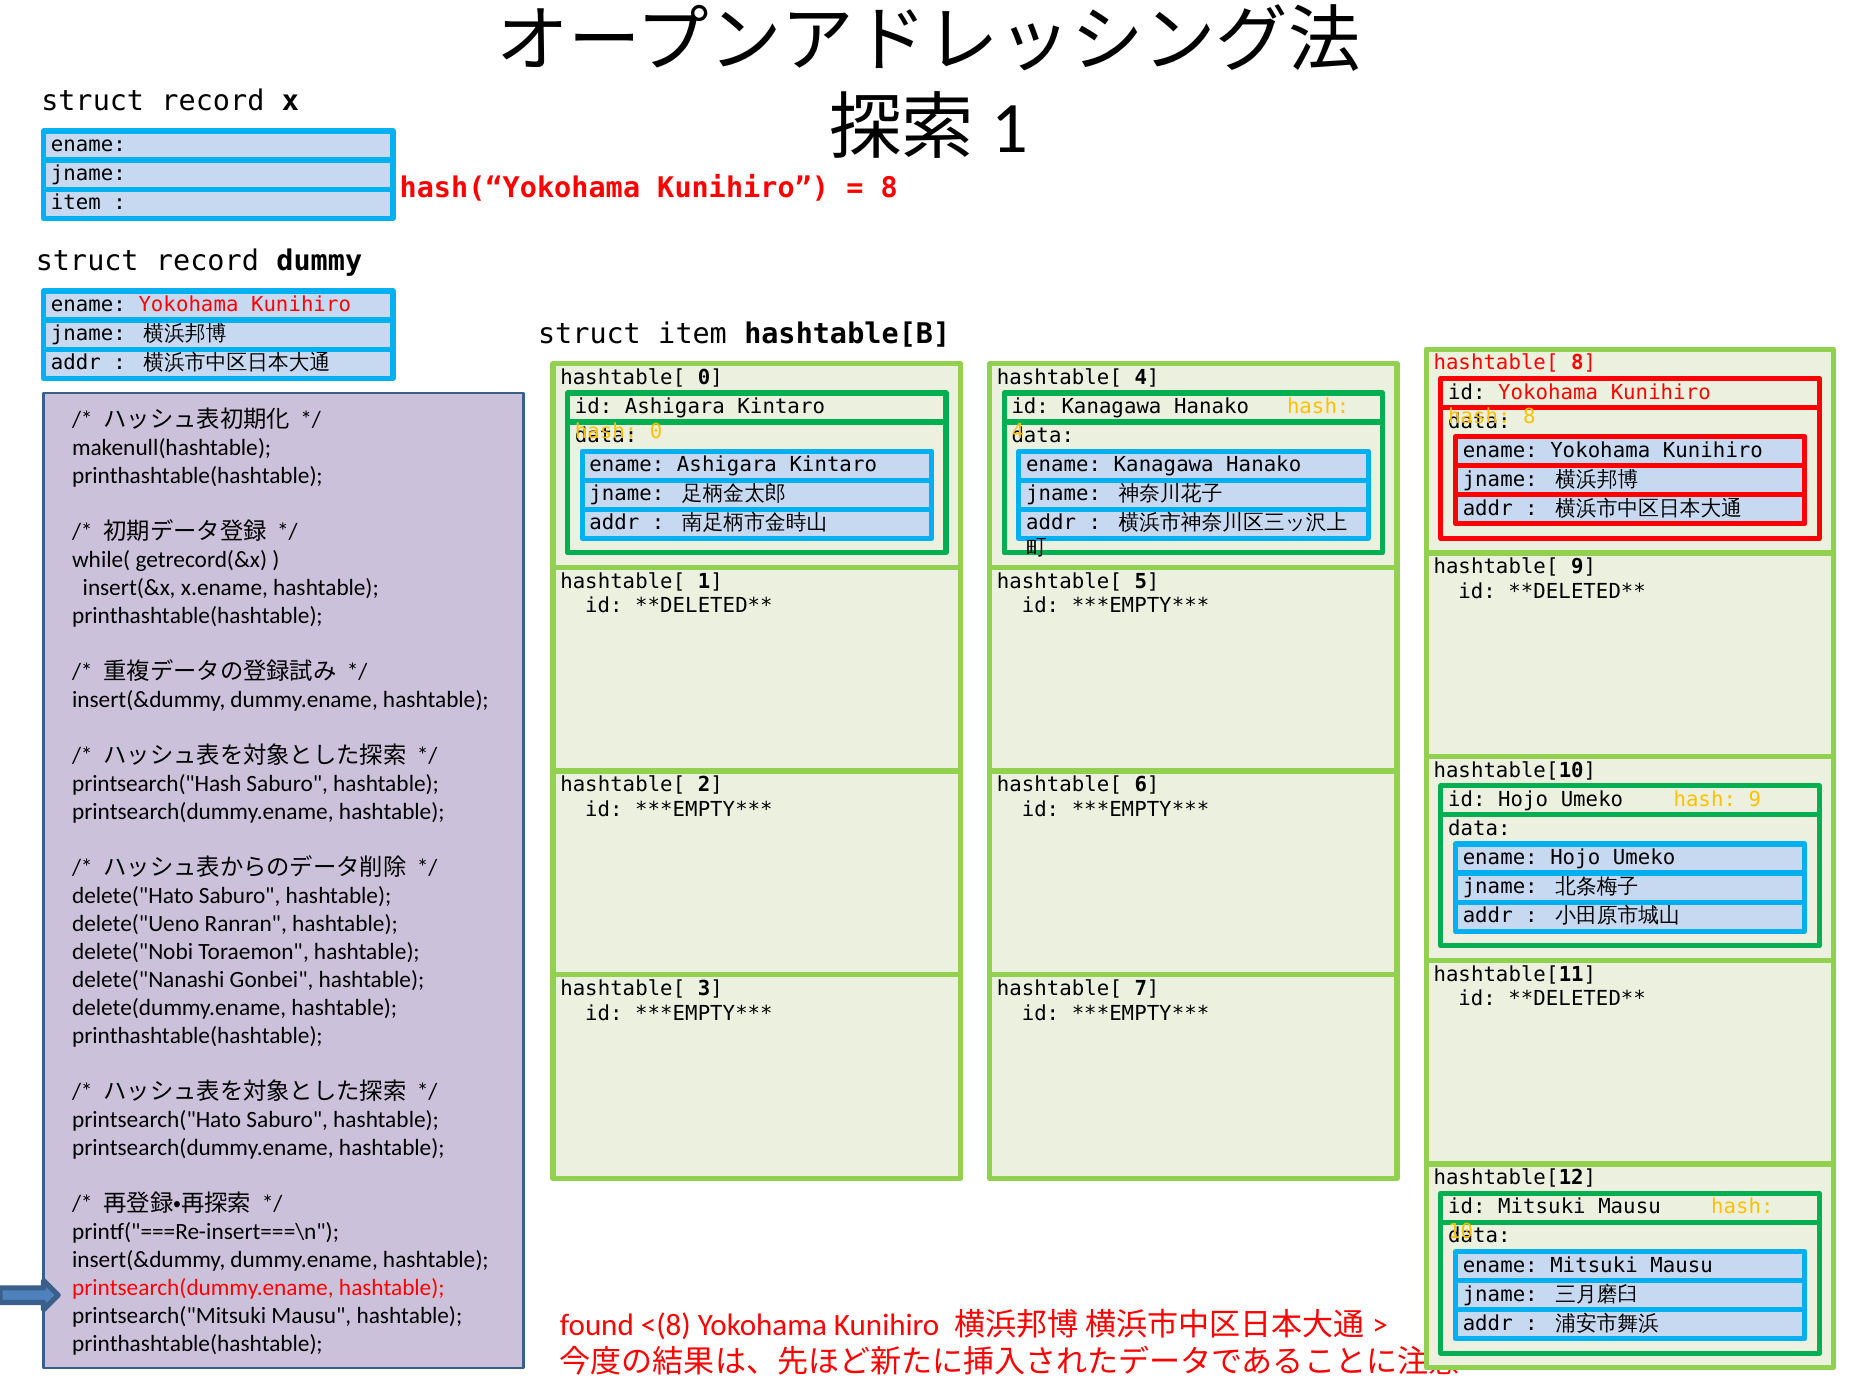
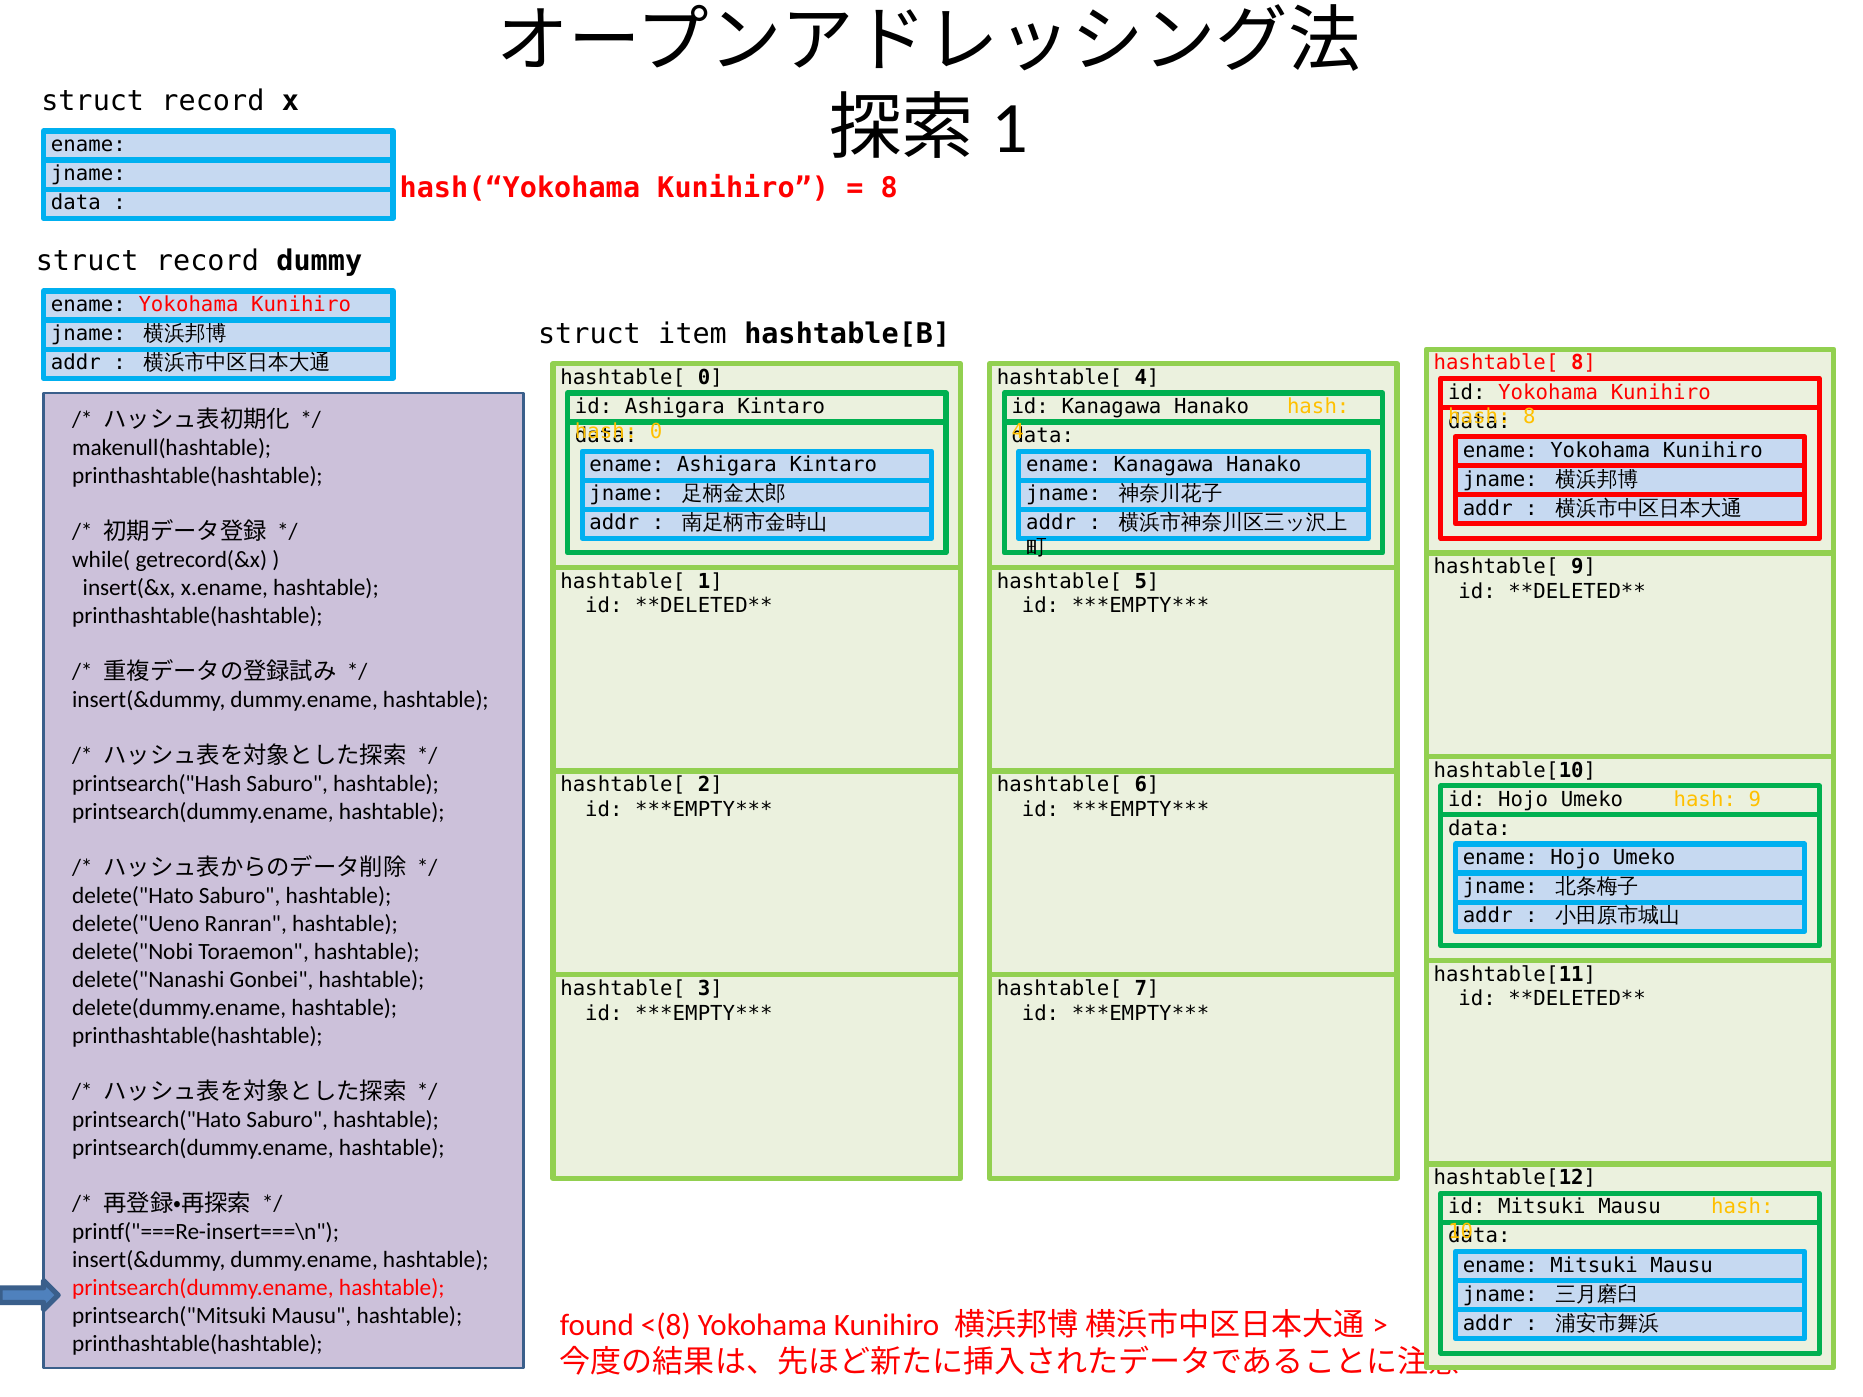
item: item -> data (76, 203)
